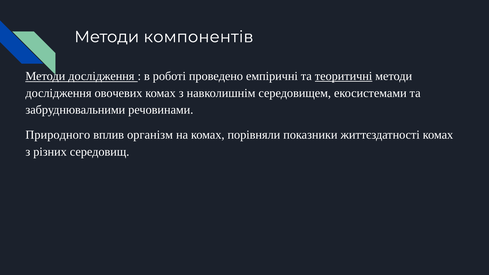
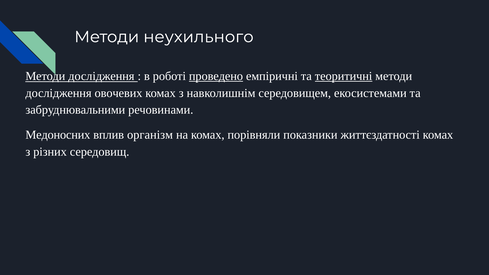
компонентів: компонентів -> неухильного (199, 37)
проведено underline: none -> present (216, 76)
Природного: Природного -> Медоносних (58, 135)
